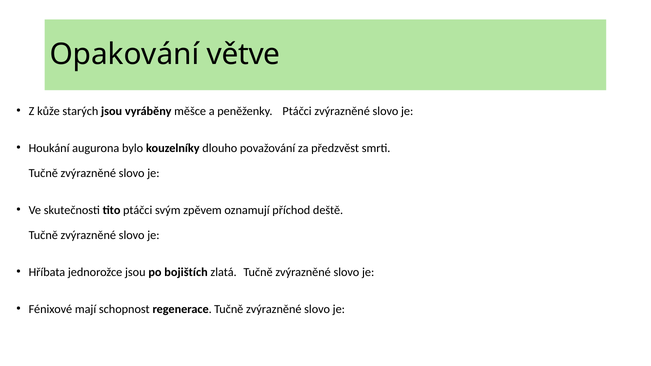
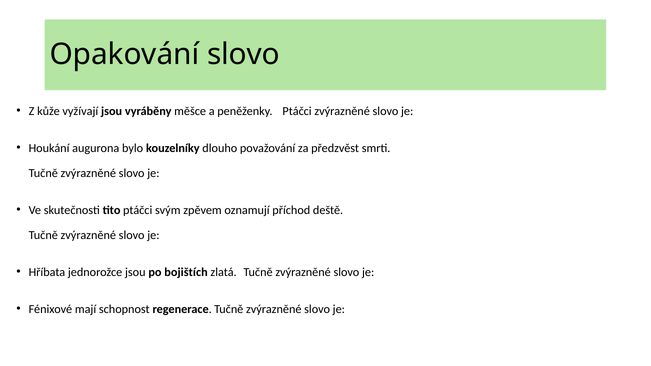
Opakování větve: větve -> slovo (243, 55)
starých: starých -> vyžívají (80, 111)
